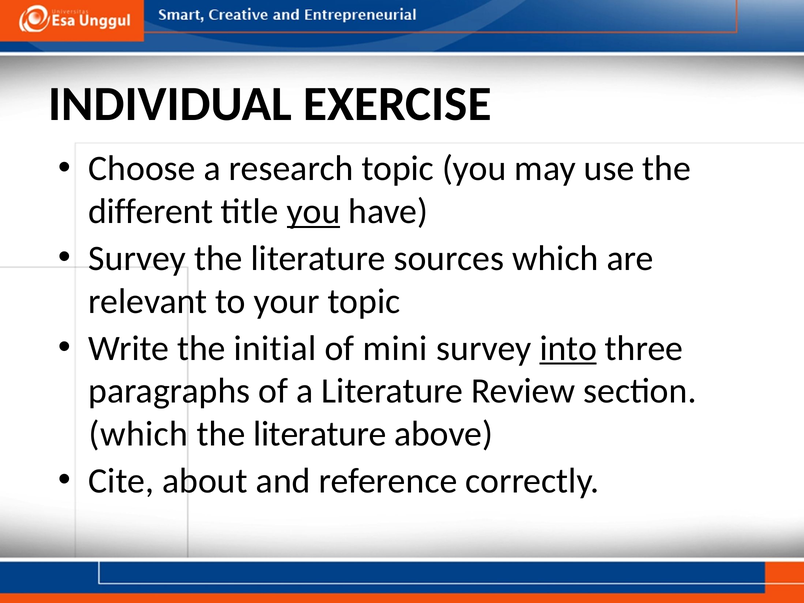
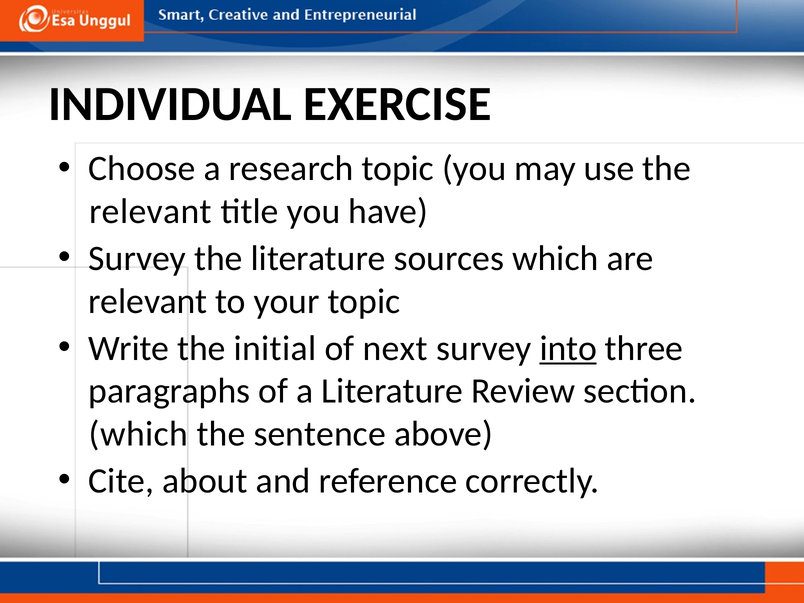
different: different -> relevant (150, 212)
you underline: present -> none (314, 212)
mini: mini -> next (395, 348)
literature: literature -> sentence (320, 434)
